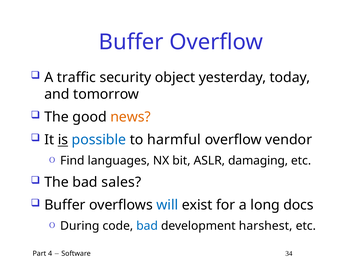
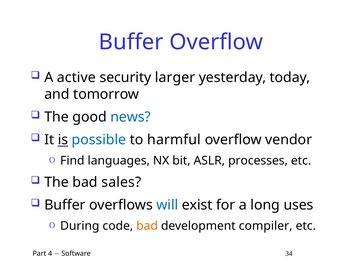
traffic: traffic -> active (76, 78)
object: object -> larger (175, 78)
news colour: orange -> blue (130, 117)
damaging: damaging -> processes (258, 161)
docs: docs -> uses (298, 205)
bad colour: blue -> orange (147, 226)
harshest: harshest -> compiler (266, 226)
